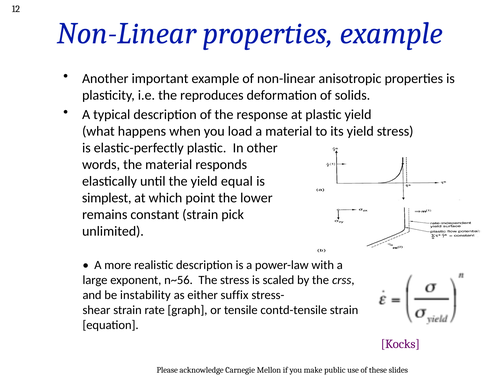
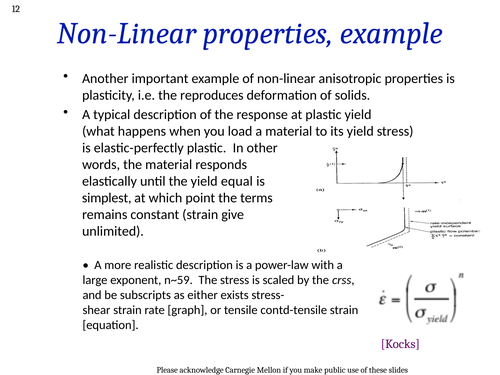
lower: lower -> terms (256, 198)
pick: pick -> give (233, 215)
n~56: n~56 -> n~59 (178, 280)
instability: instability -> subscripts (145, 295)
suffix: suffix -> exists (235, 295)
